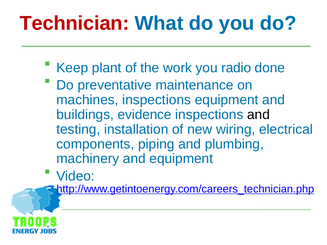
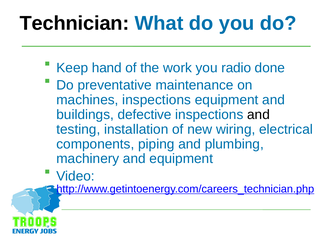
Technician colour: red -> black (74, 23)
plant: plant -> hand (107, 68)
evidence: evidence -> defective (145, 115)
